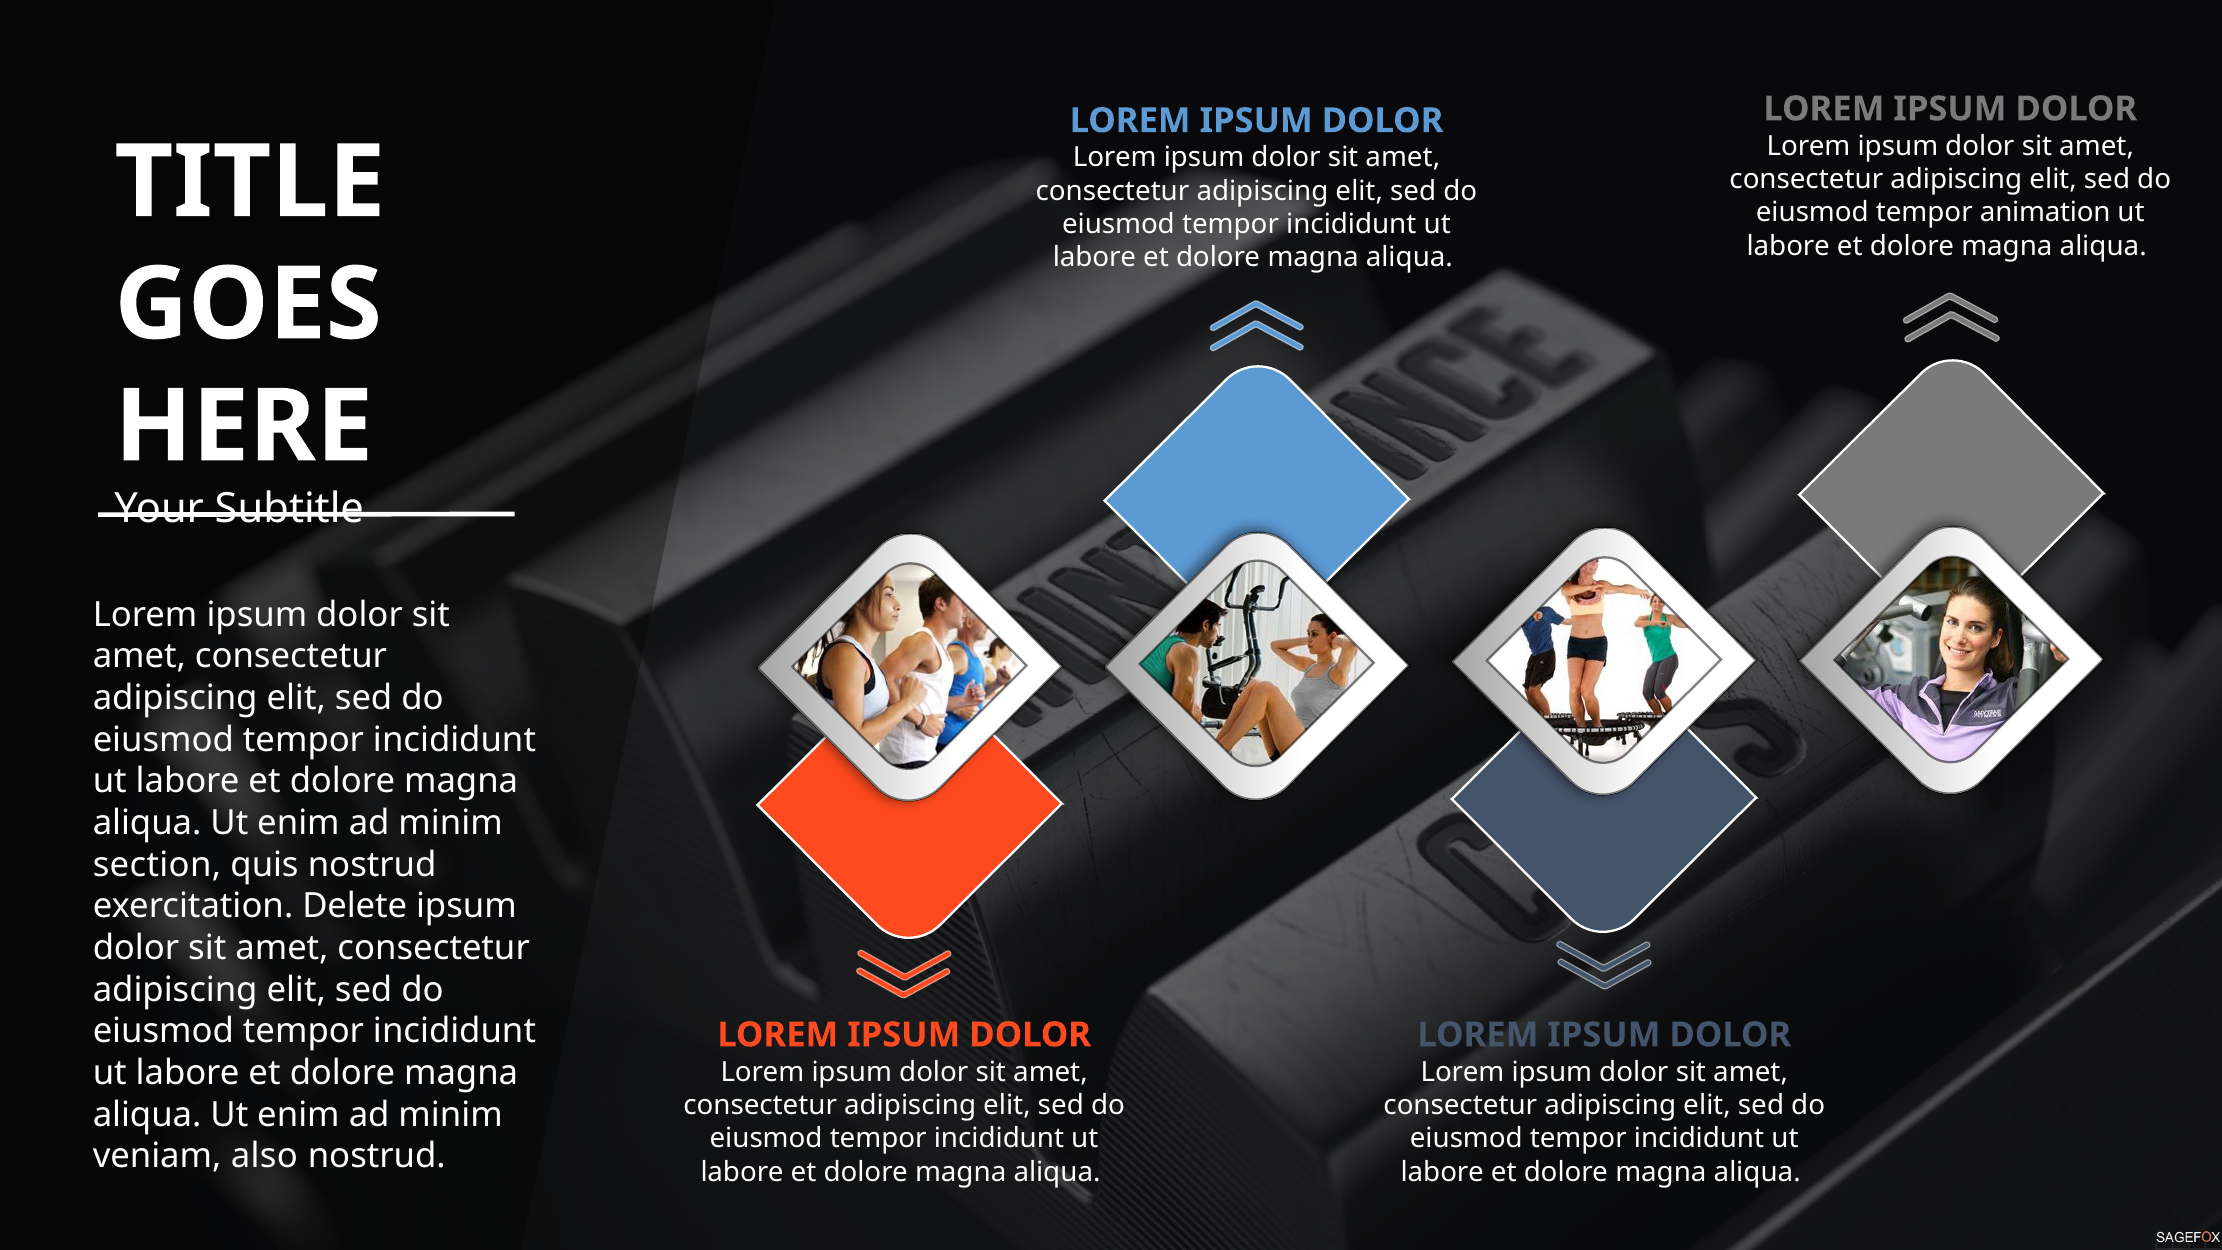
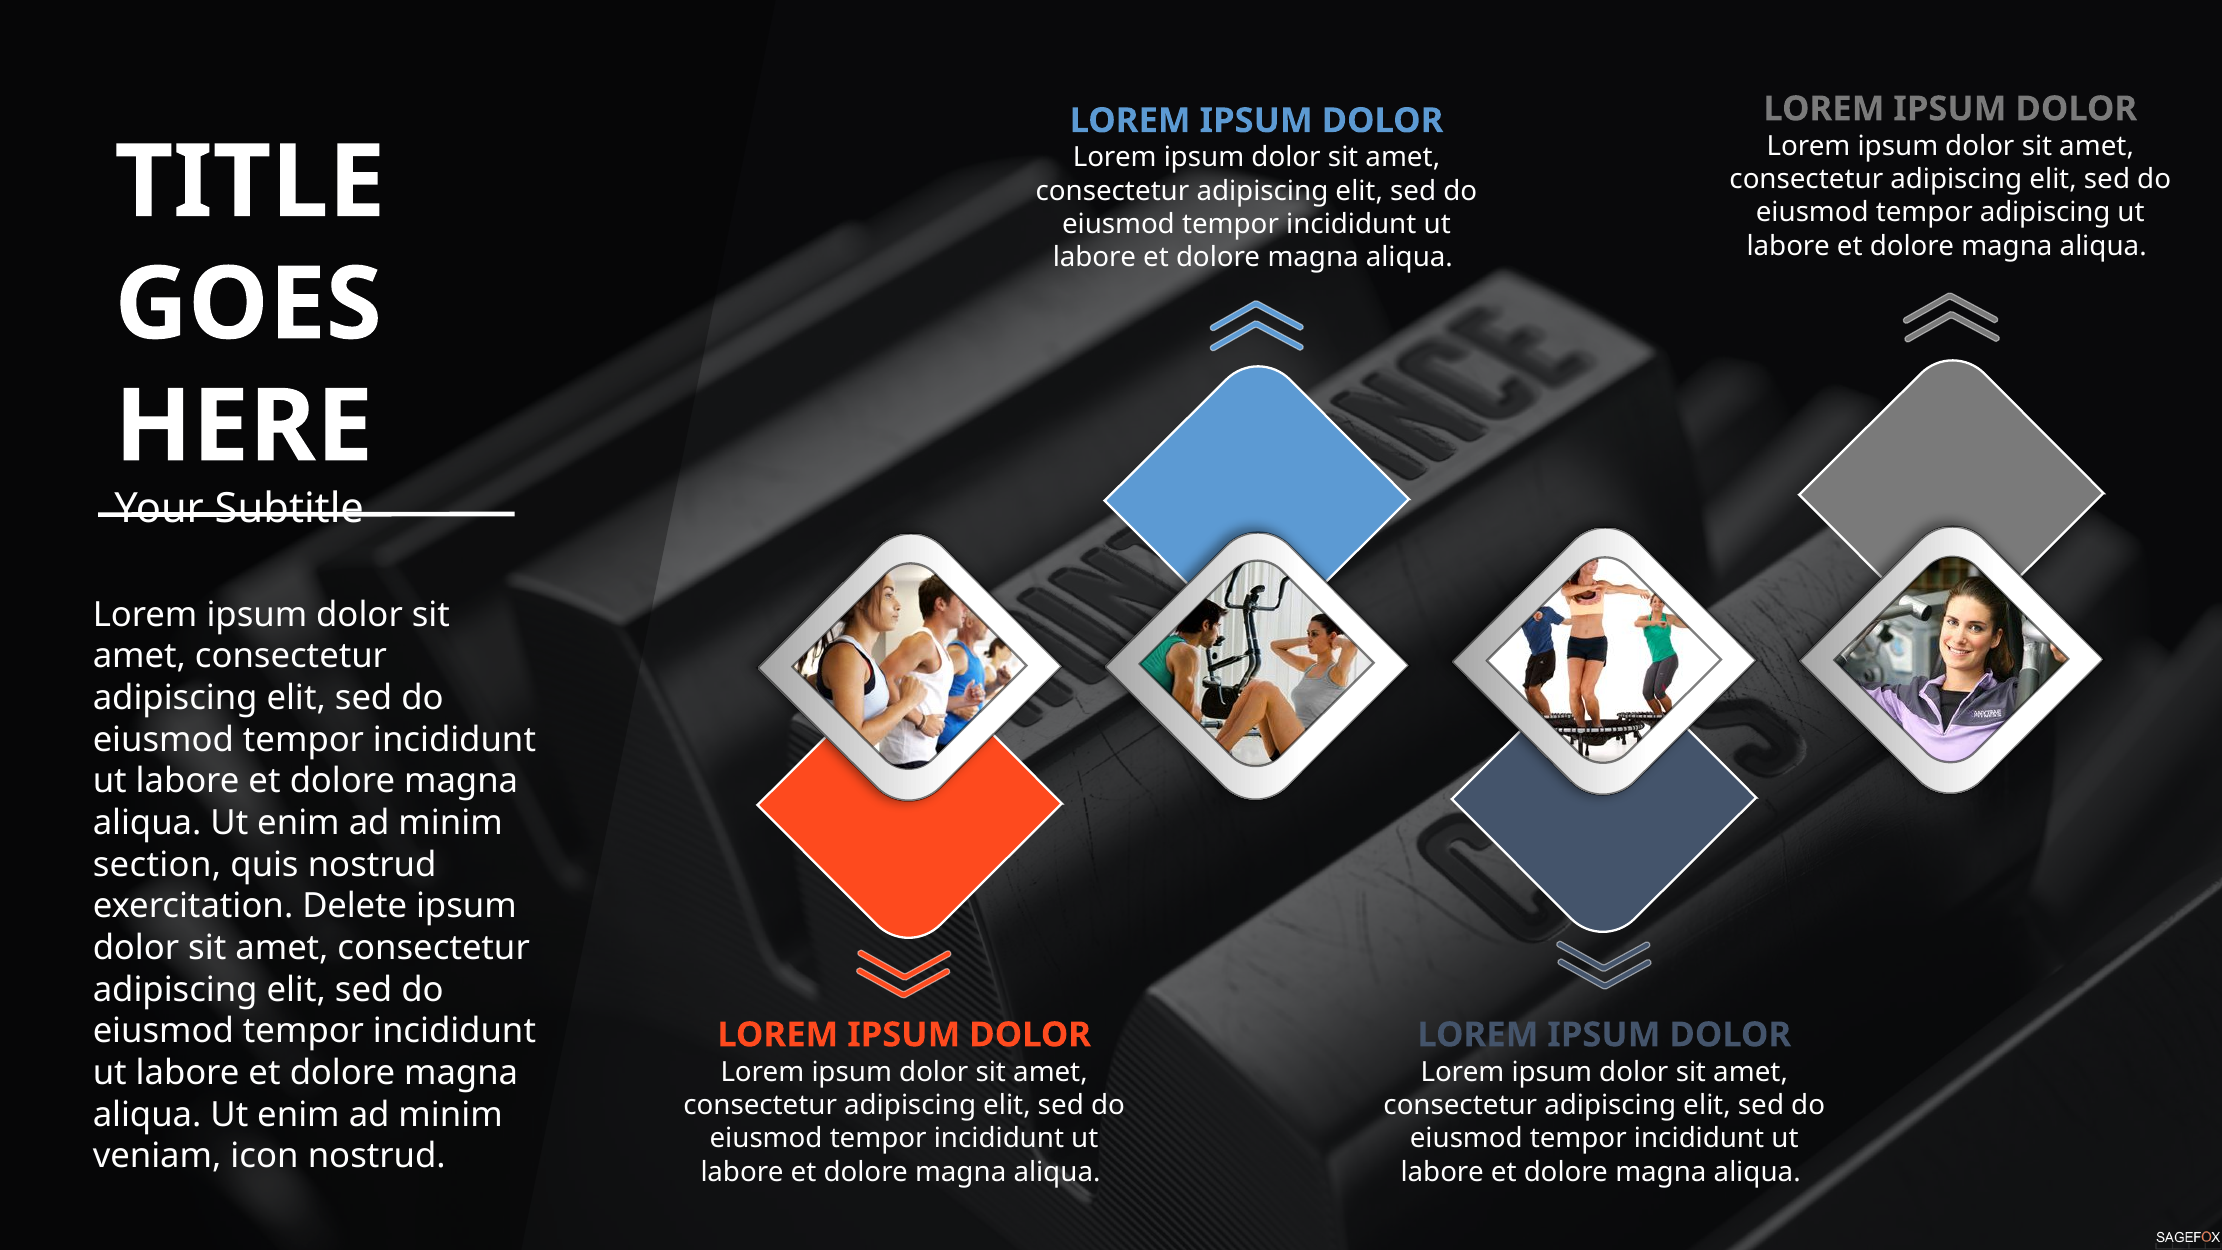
tempor animation: animation -> adipiscing (2045, 213)
also: also -> icon (265, 1156)
